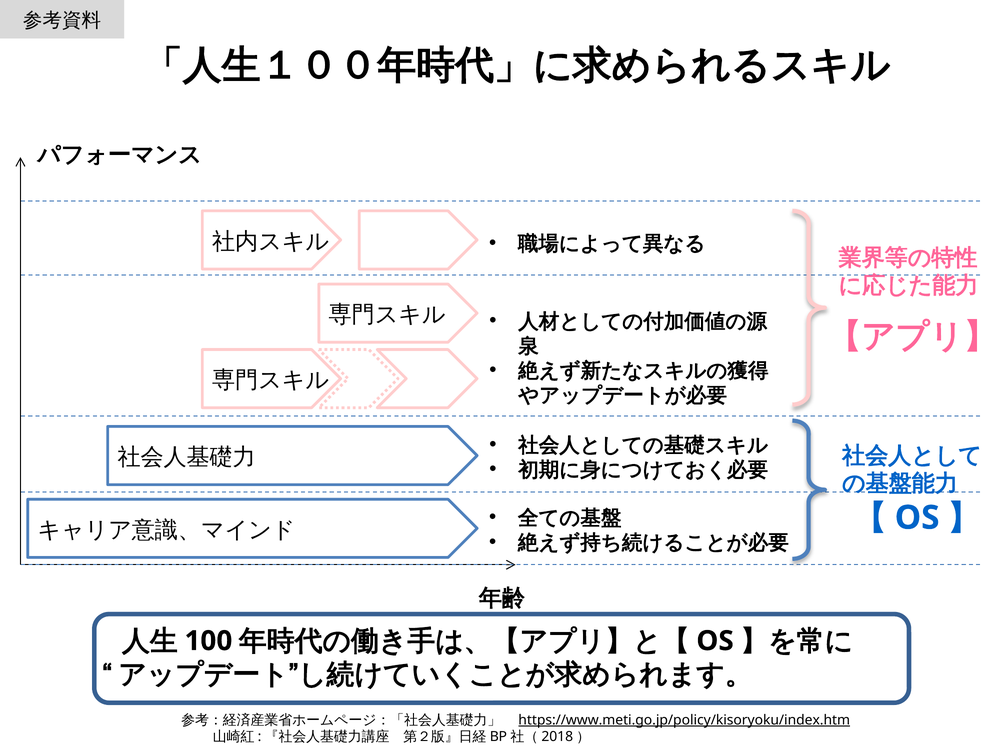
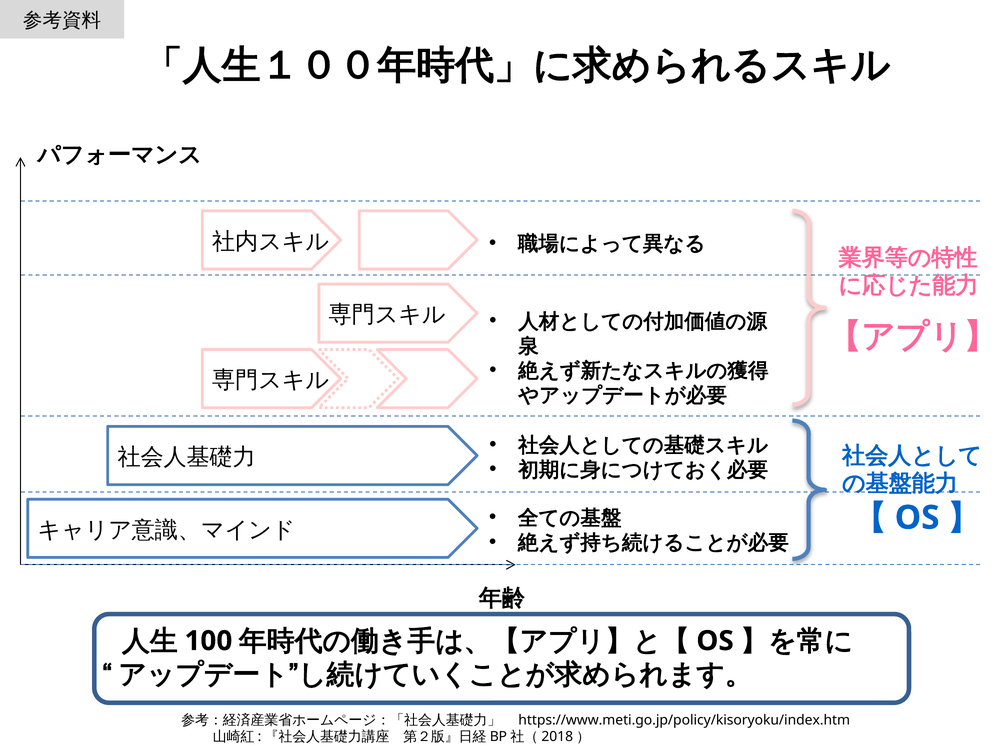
https://www.meti.go.jp/policy/kisoryoku/index.htm underline: present -> none (684, 721)
